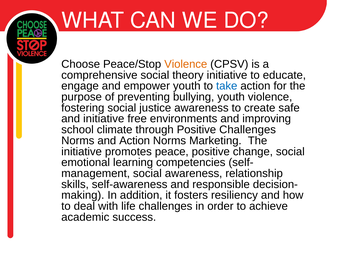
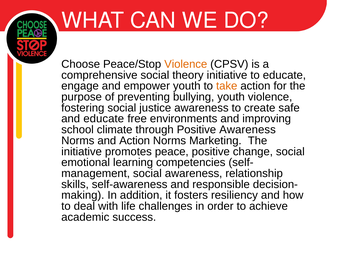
take colour: blue -> orange (227, 86)
and initiative: initiative -> educate (104, 119)
Positive Challenges: Challenges -> Awareness (248, 130)
